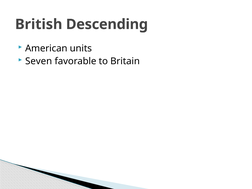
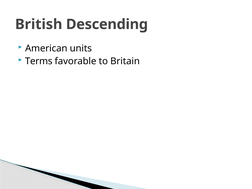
Seven: Seven -> Terms (39, 61)
